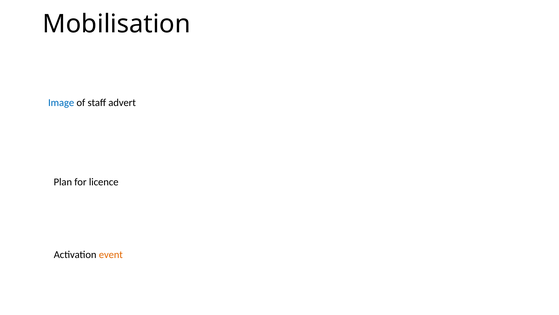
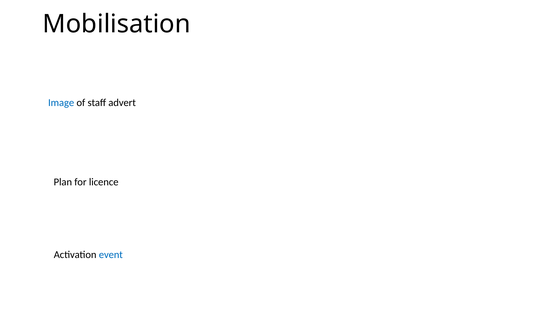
event colour: orange -> blue (111, 254)
